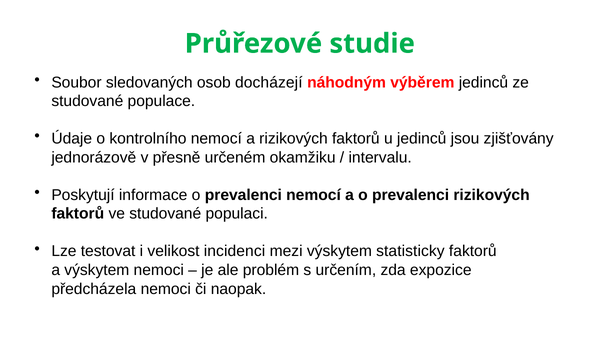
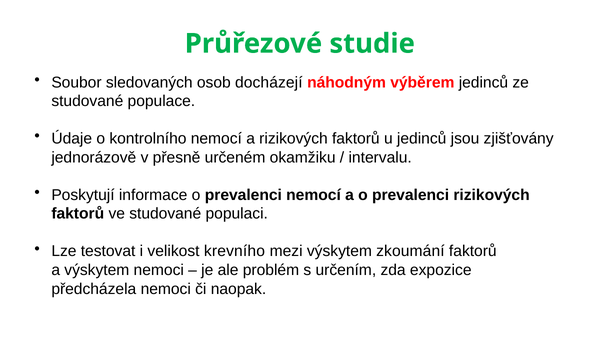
incidenci: incidenci -> krevního (234, 251)
statisticky: statisticky -> zkoumání (410, 251)
